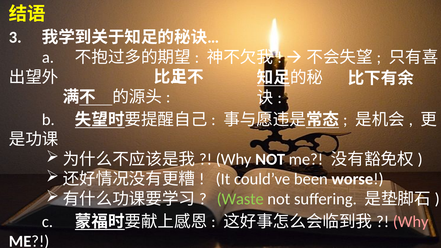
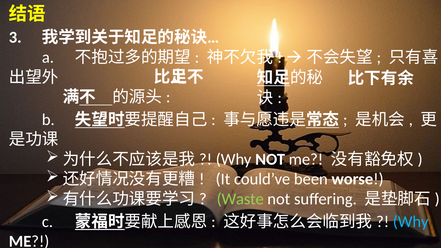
Why colour: pink -> light blue (411, 222)
